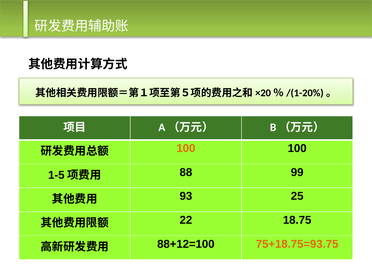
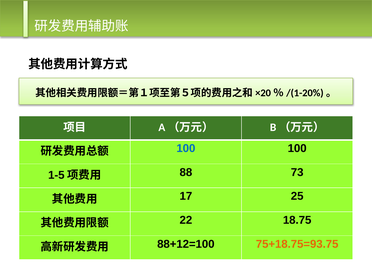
100 colour: orange -> blue (186, 148)
99: 99 -> 73 (297, 172)
93: 93 -> 17 (186, 196)
